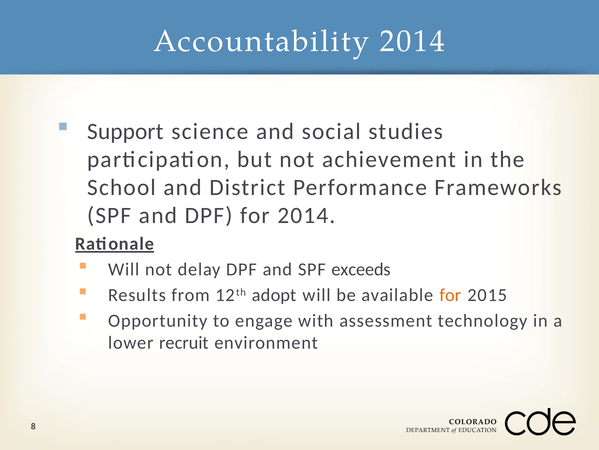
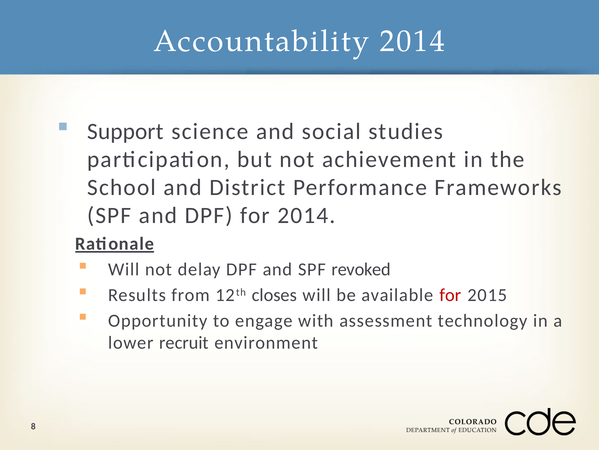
exceeds: exceeds -> revoked (361, 269)
adopt: adopt -> closes (274, 295)
for colour: orange -> red (450, 295)
